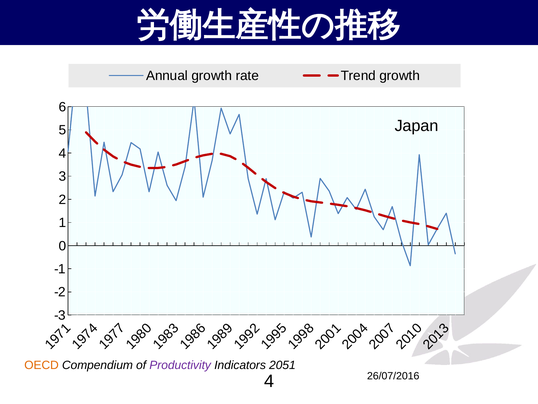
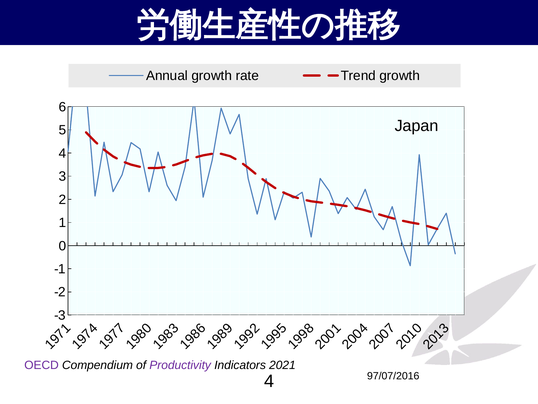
OECD colour: orange -> purple (42, 365)
2051: 2051 -> 2021 (282, 365)
26/07/2016: 26/07/2016 -> 97/07/2016 (393, 376)
